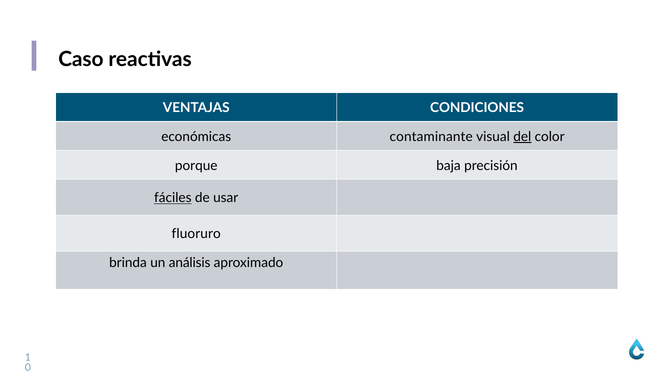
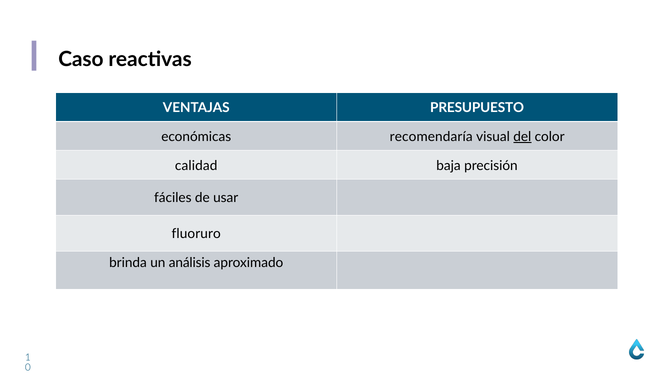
CONDICIONES: CONDICIONES -> PRESUPUESTO (477, 108)
contaminante: contaminante -> recomendaría (431, 137)
porque: porque -> calidad (196, 165)
fáciles underline: present -> none (173, 198)
